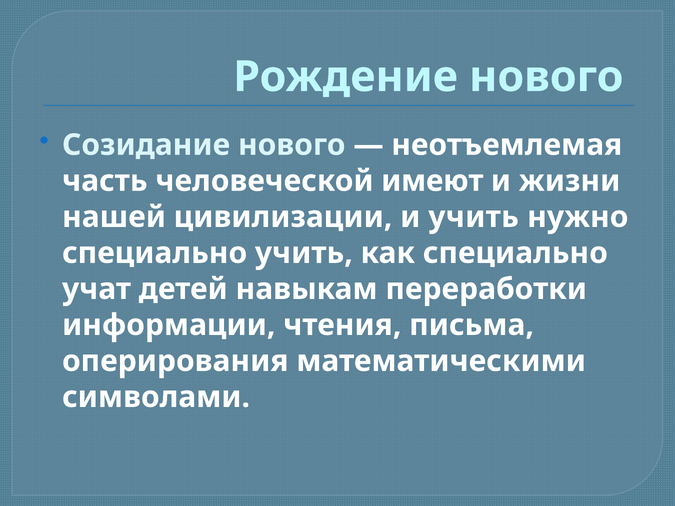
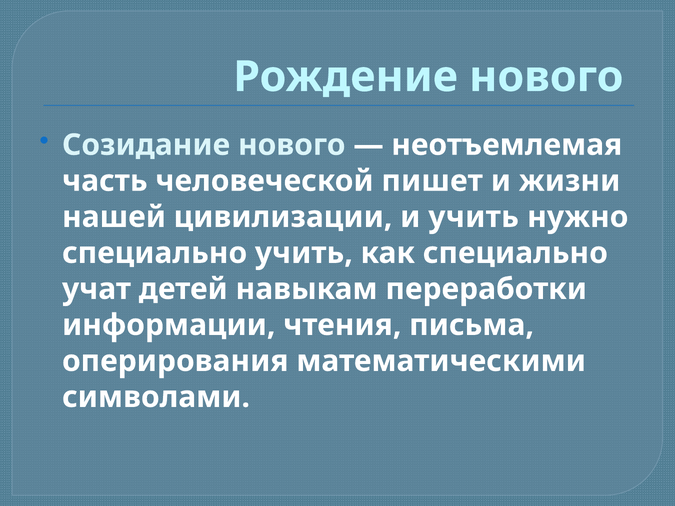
имеют: имеют -> пишет (432, 181)
